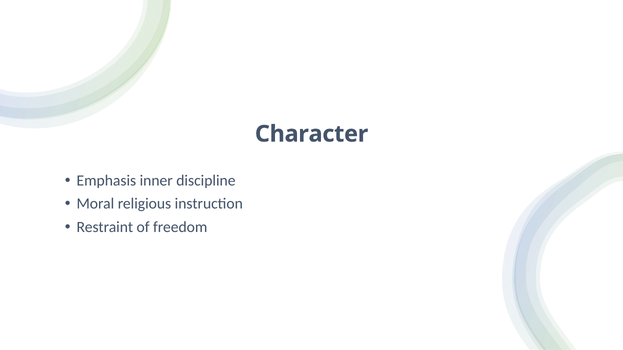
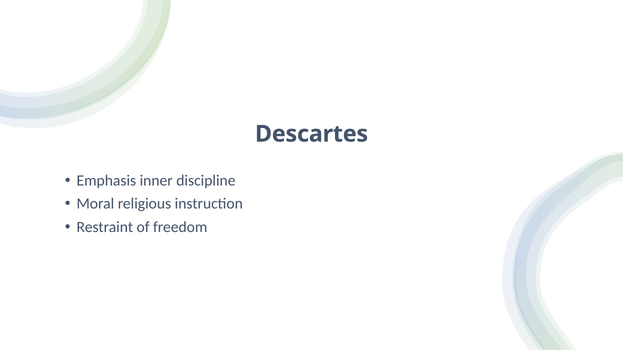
Character: Character -> Descartes (312, 134)
